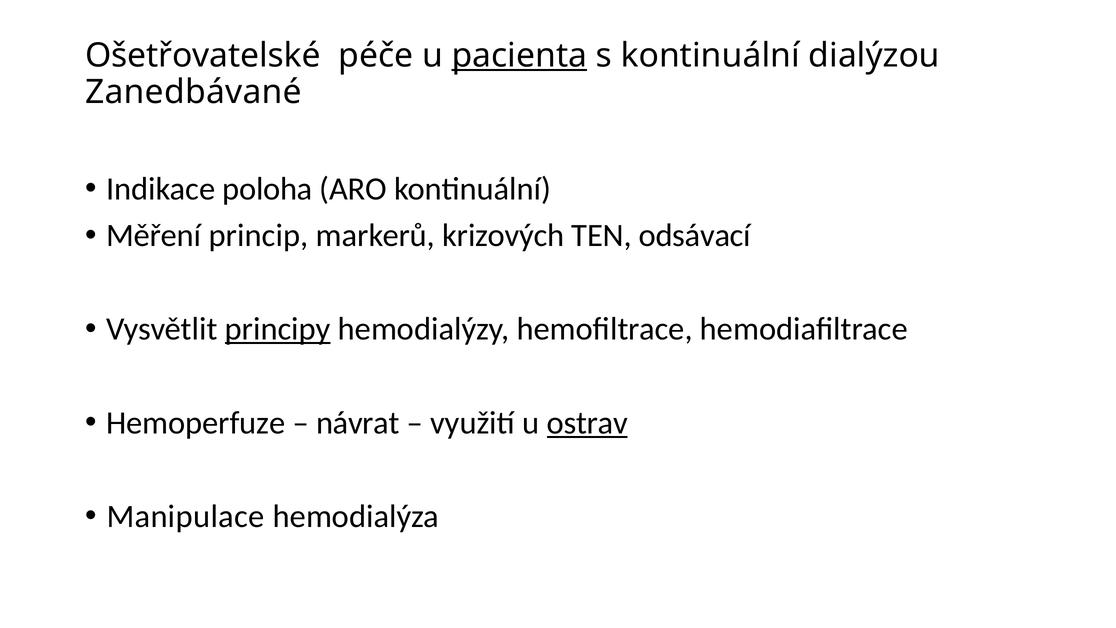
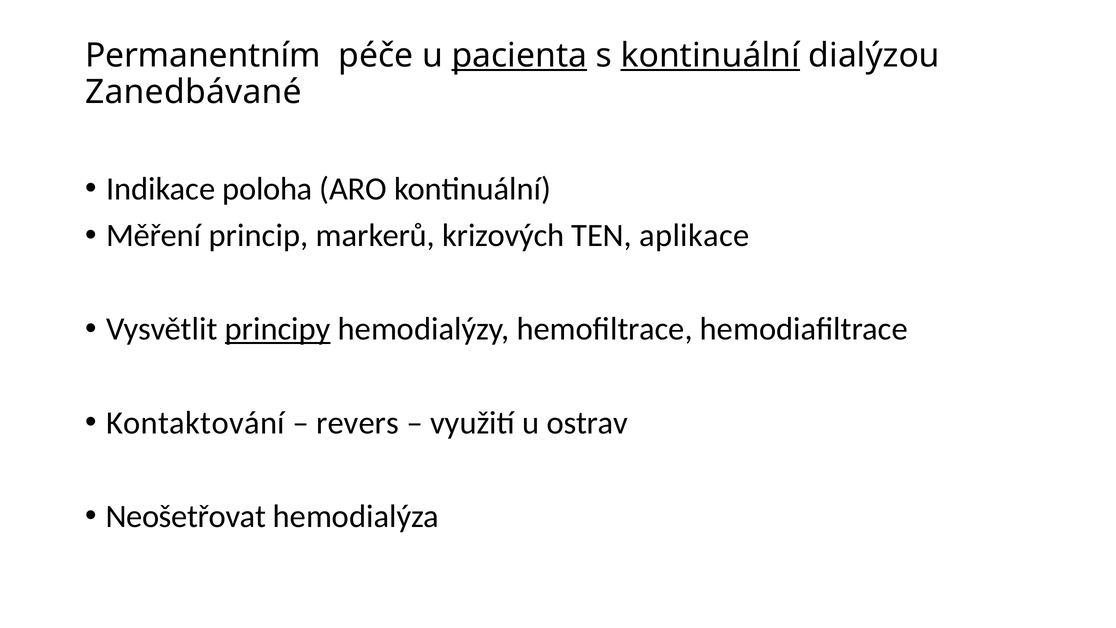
Ošetřovatelské: Ošetřovatelské -> Permanentním (203, 56)
kontinuální underline: none -> present (710, 56)
odsávací: odsávací -> aplikace (694, 235)
Hemoperfuze: Hemoperfuze -> Kontaktování (196, 423)
návrat: návrat -> revers (358, 423)
ostrav underline: present -> none (587, 423)
Manipulace: Manipulace -> Neošetřovat (186, 516)
